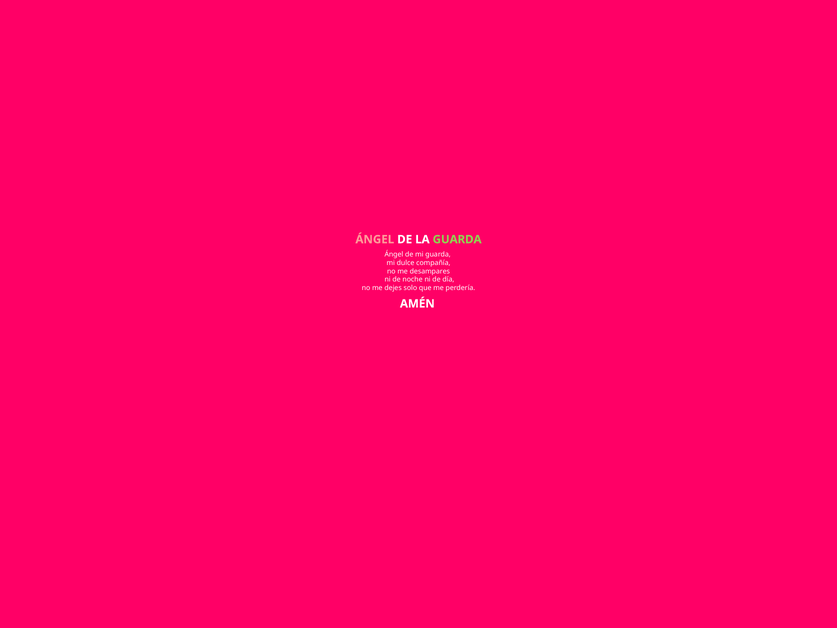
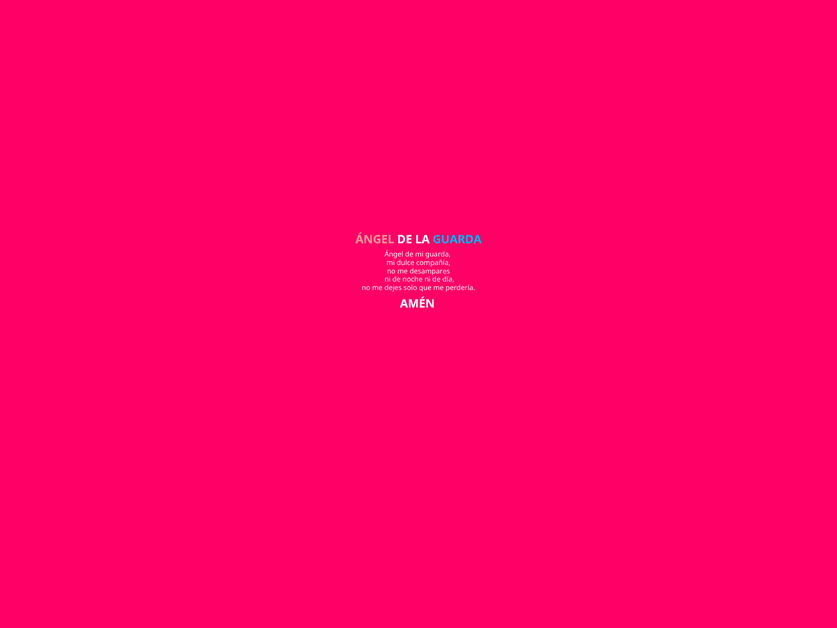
GUARDA colour: light green -> light blue (457, 239)
